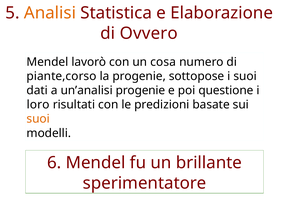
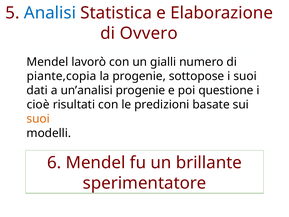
Analisi colour: orange -> blue (50, 13)
cosa: cosa -> gialli (163, 62)
piante,corso: piante,corso -> piante,copia (62, 76)
loro: loro -> cioè (38, 104)
